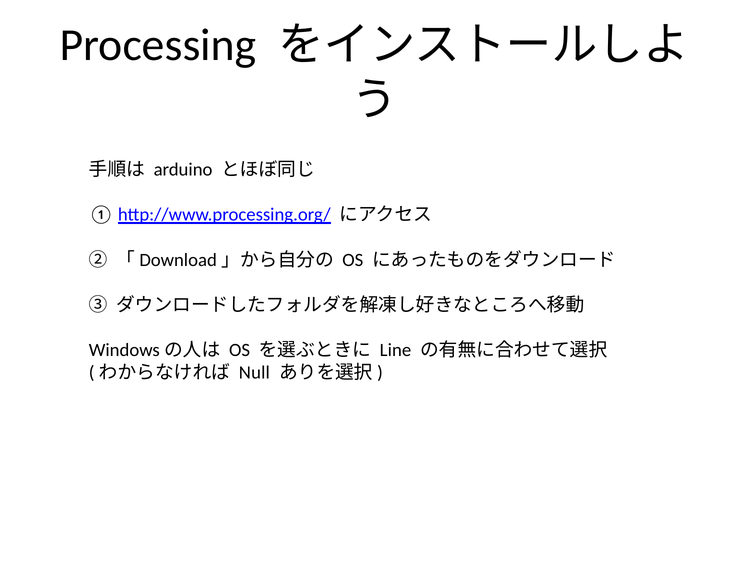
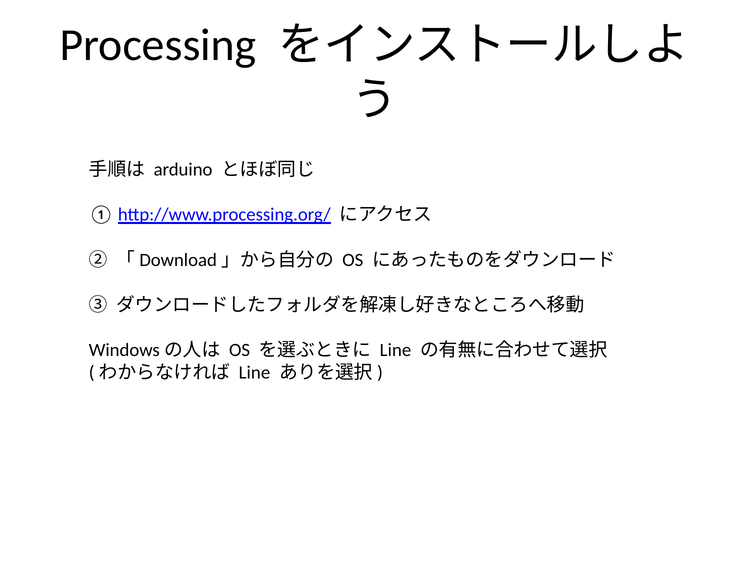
Null: Null -> Line (254, 372)
